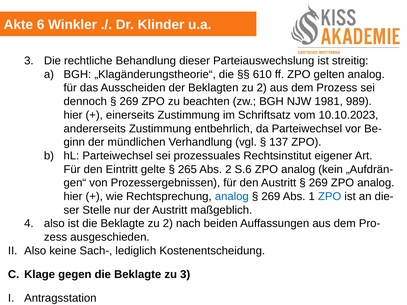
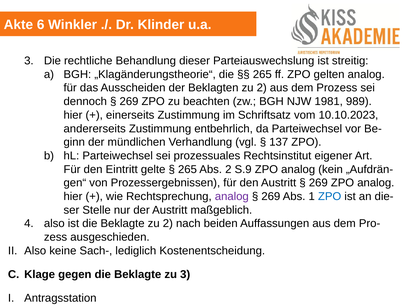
610: 610 -> 265 (262, 74)
S.6: S.6 -> S.9 (243, 169)
analog colour: blue -> purple (232, 197)
